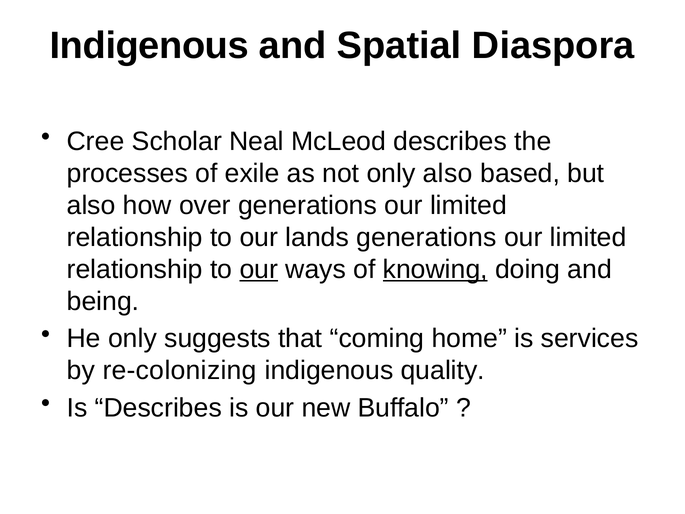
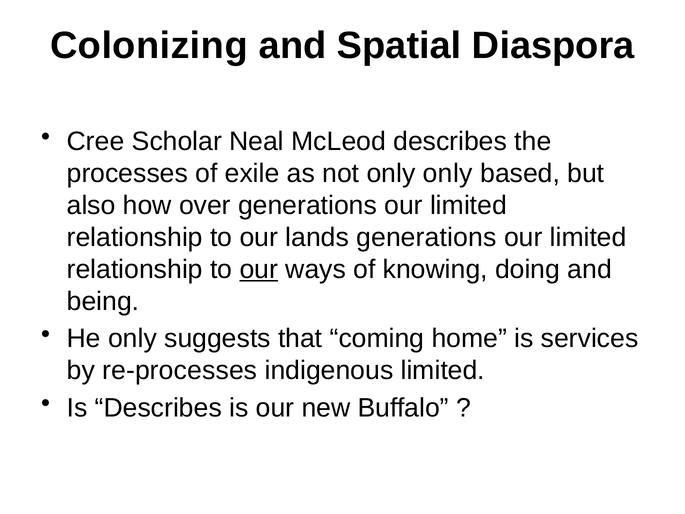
Indigenous: Indigenous -> Colonizing (149, 45)
only also: also -> only (448, 173)
knowing underline: present -> none (435, 269)
re-colonizing: re-colonizing -> re-processes (180, 370)
indigenous quality: quality -> limited (443, 370)
